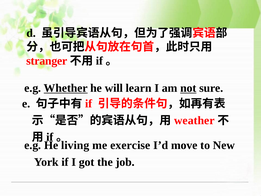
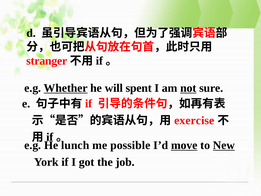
learn: learn -> spent (139, 88)
weather: weather -> exercise (194, 120)
living: living -> lunch (75, 145)
exercise: exercise -> possible (130, 145)
move underline: none -> present (184, 145)
New underline: none -> present (224, 145)
